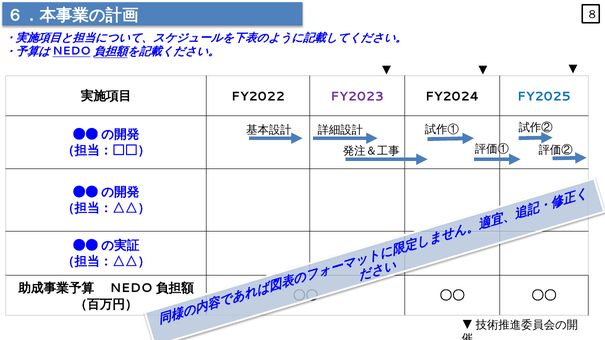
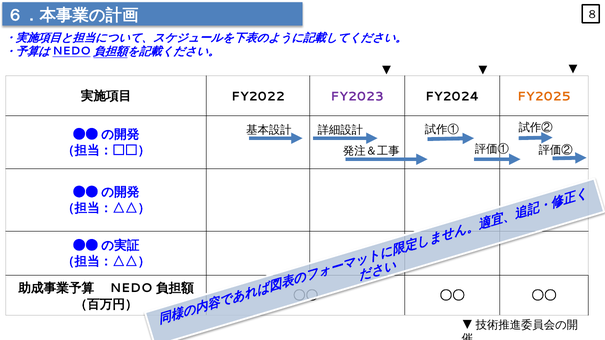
FY2025 colour: blue -> orange (544, 97)
